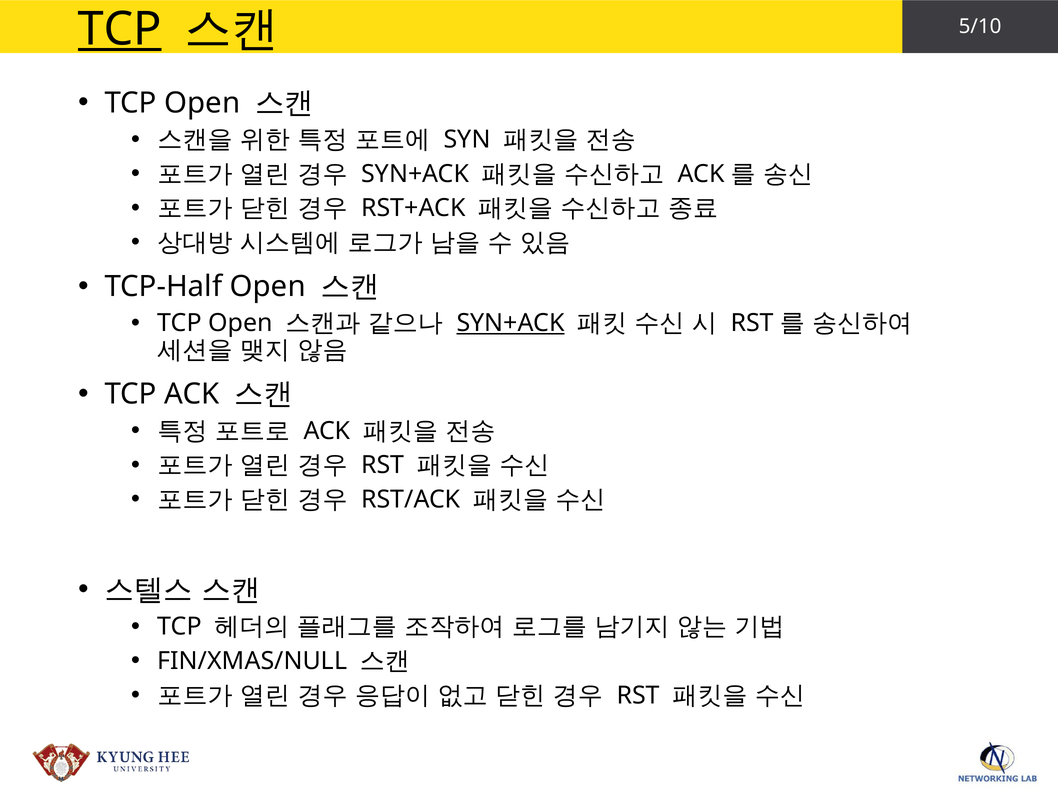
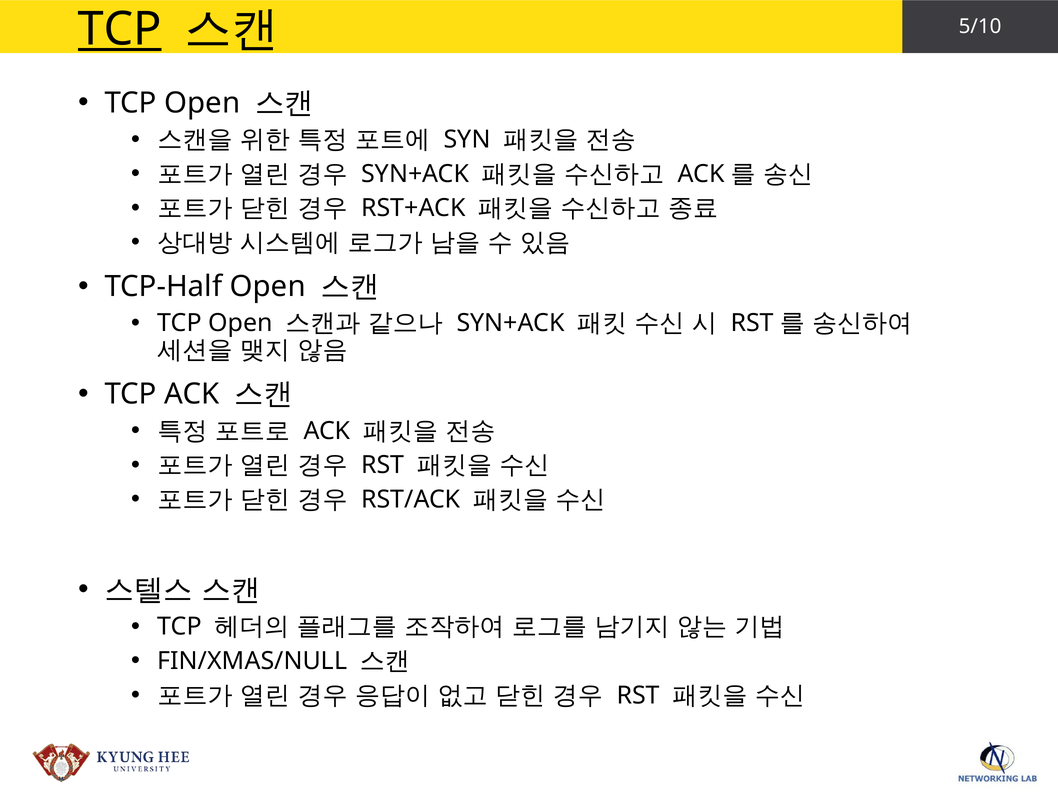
SYN+ACK underline: present -> none (511, 323)
